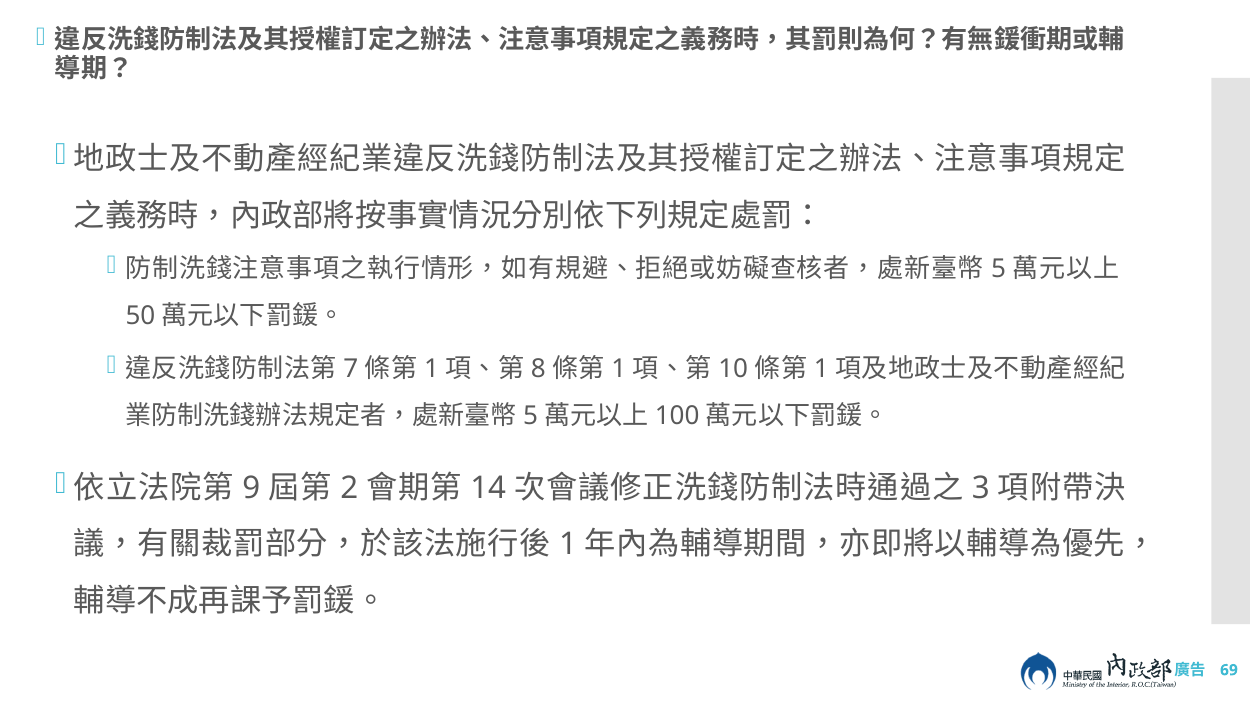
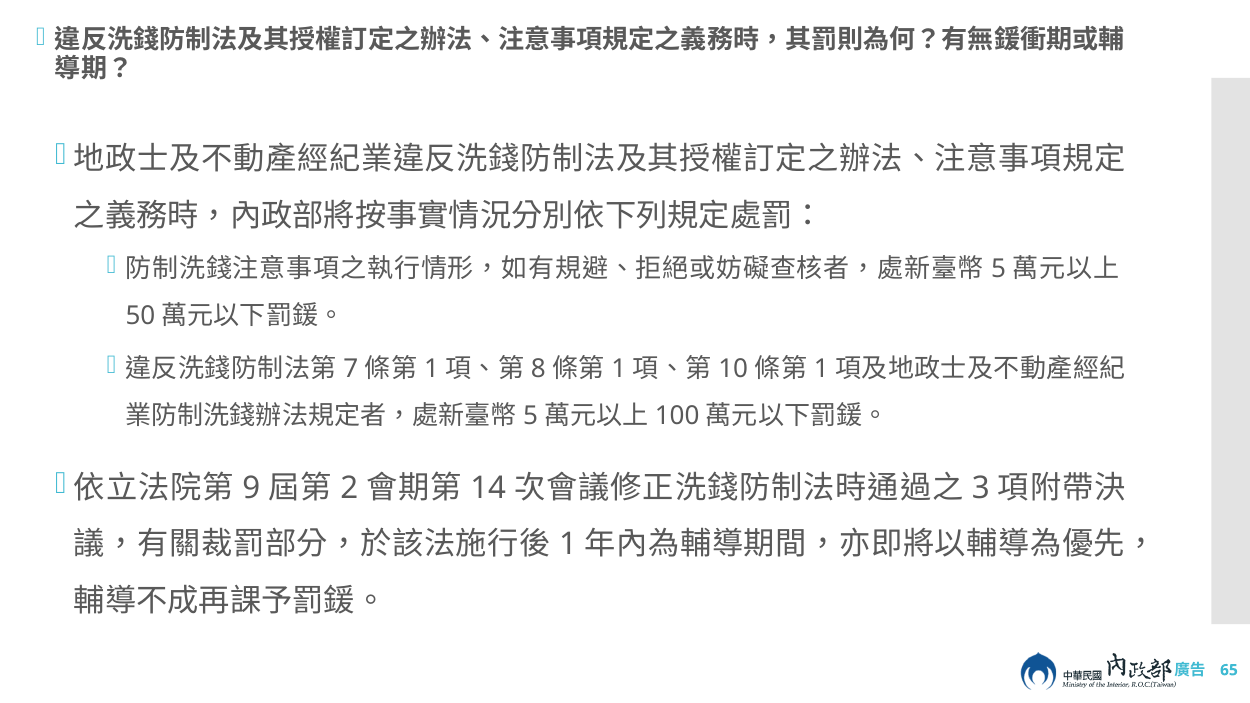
69: 69 -> 65 (1229, 670)
